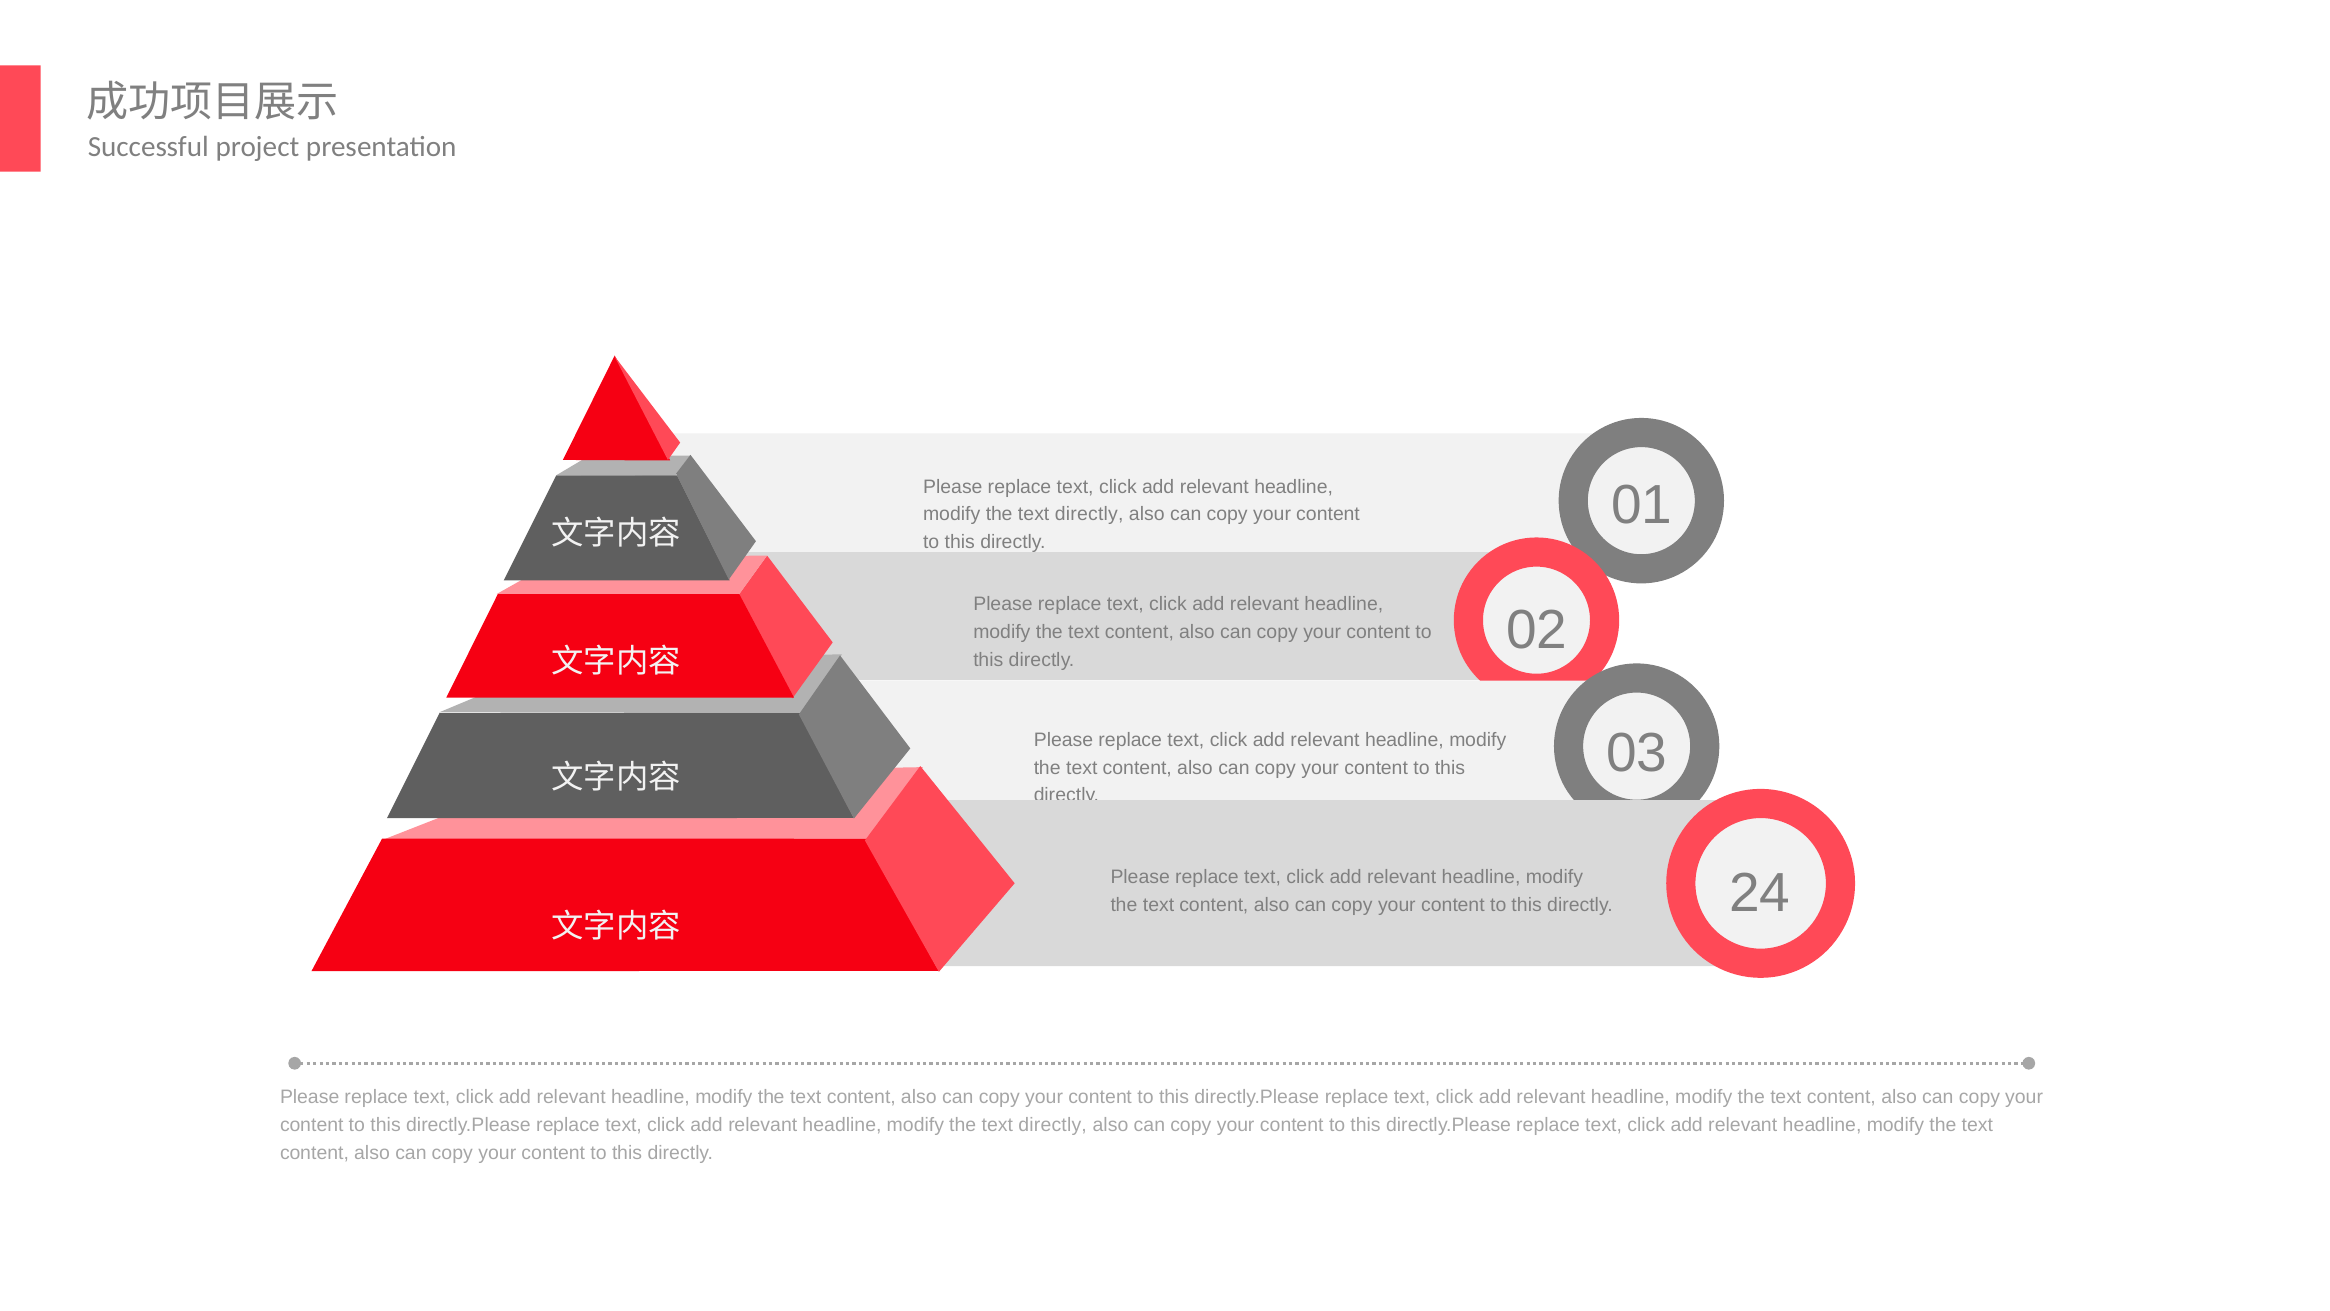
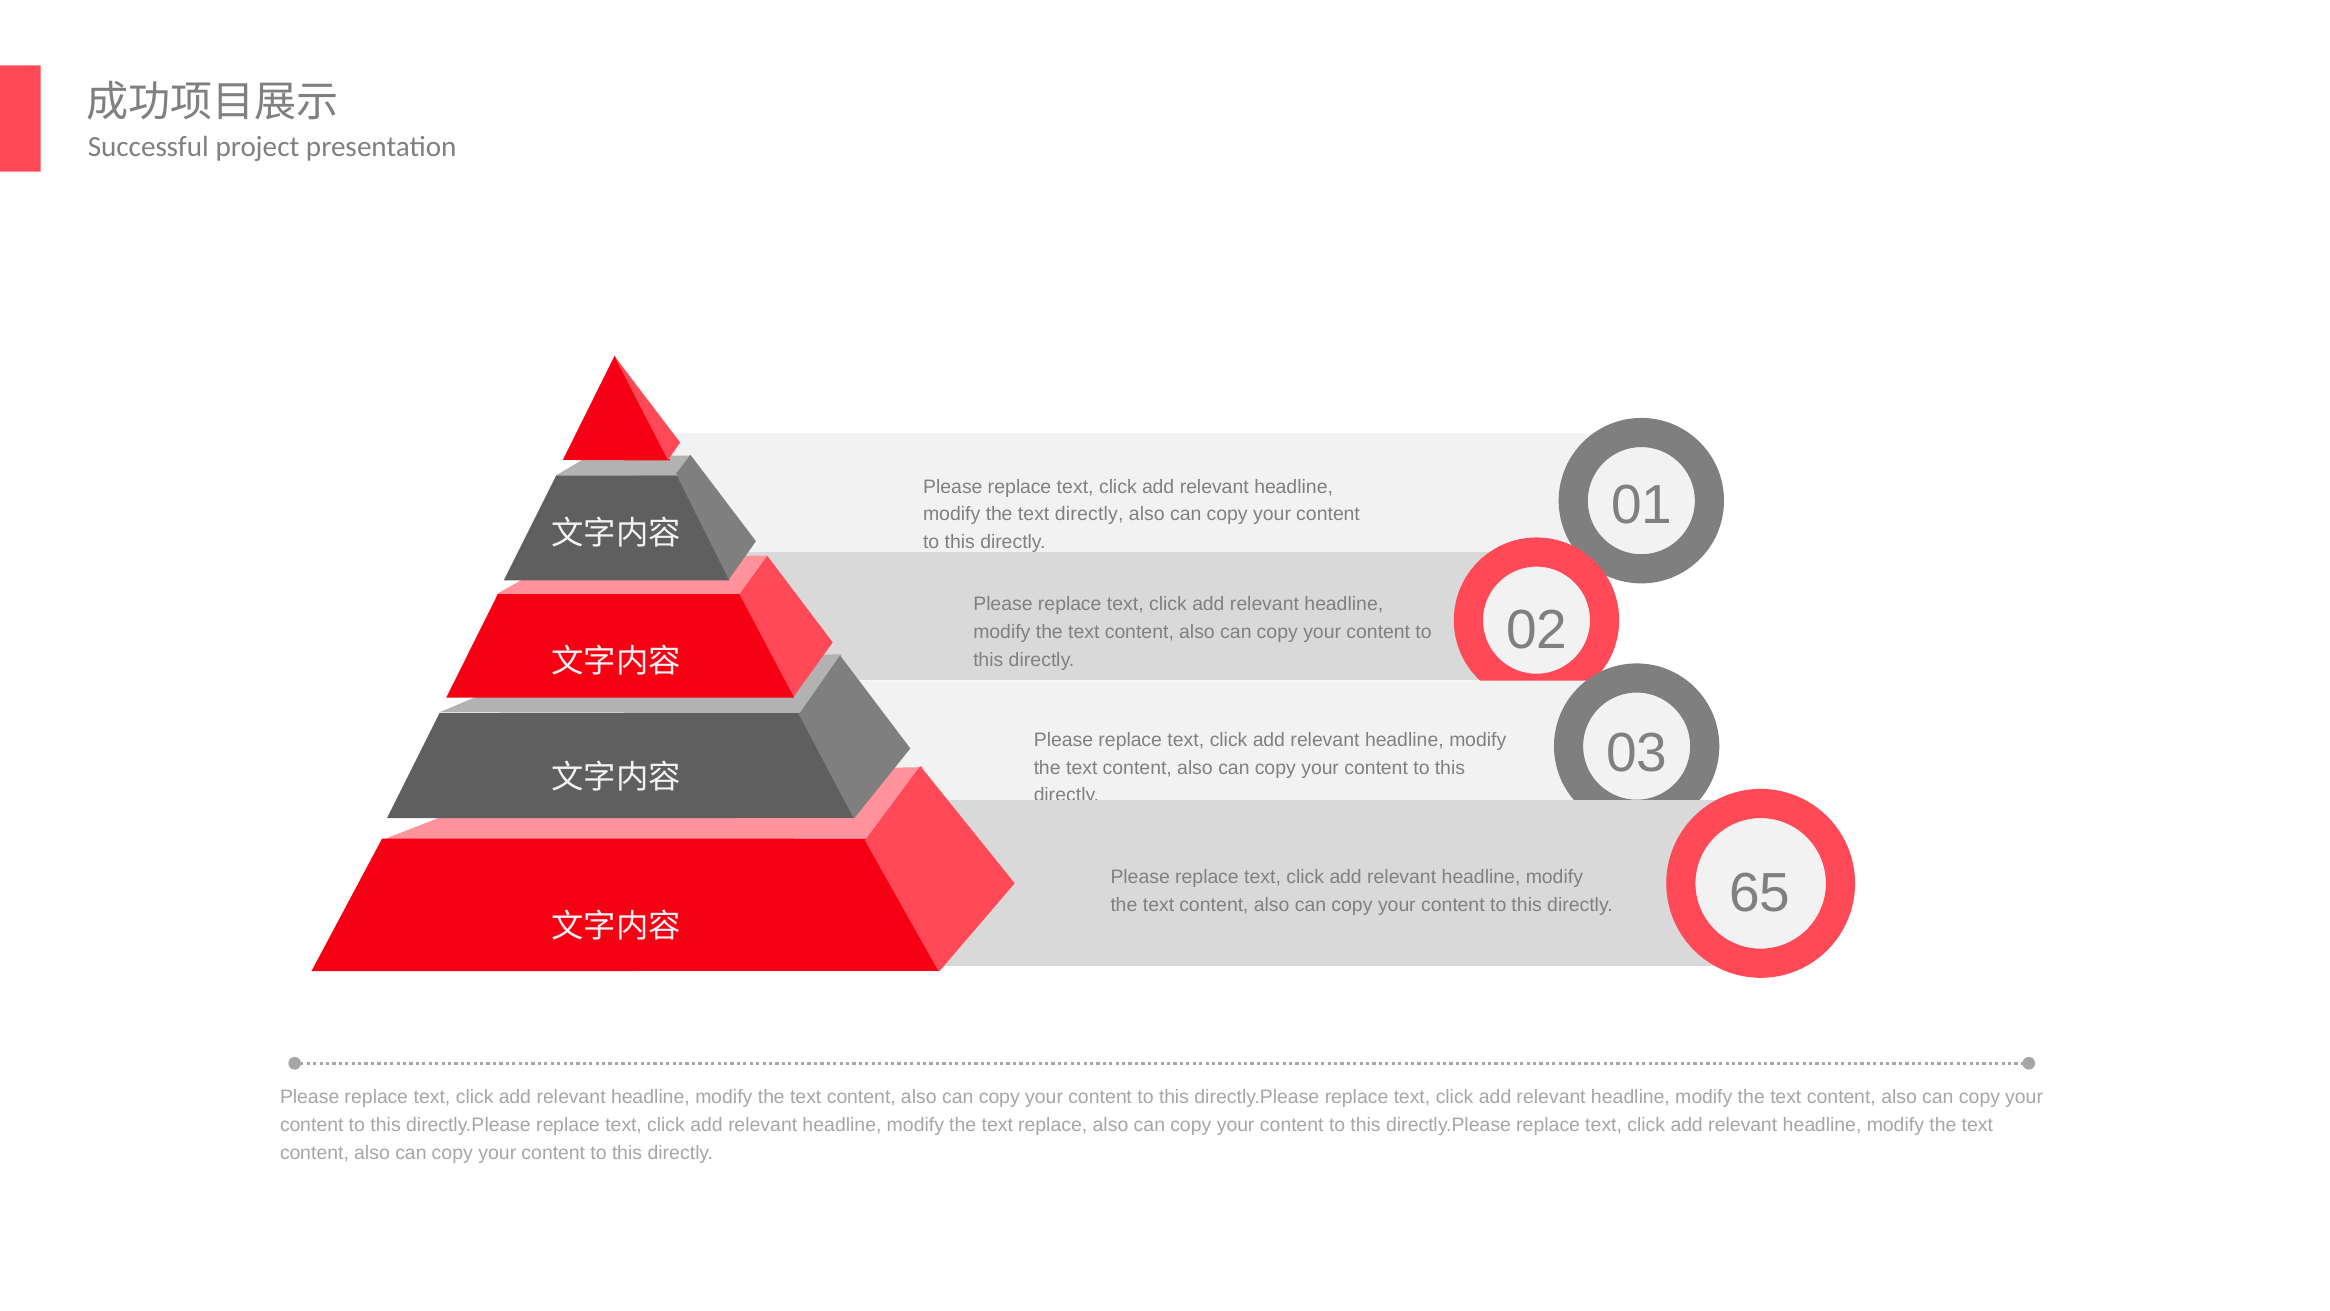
24: 24 -> 65 (1760, 893)
directly: directly -> replace (1053, 1125)
